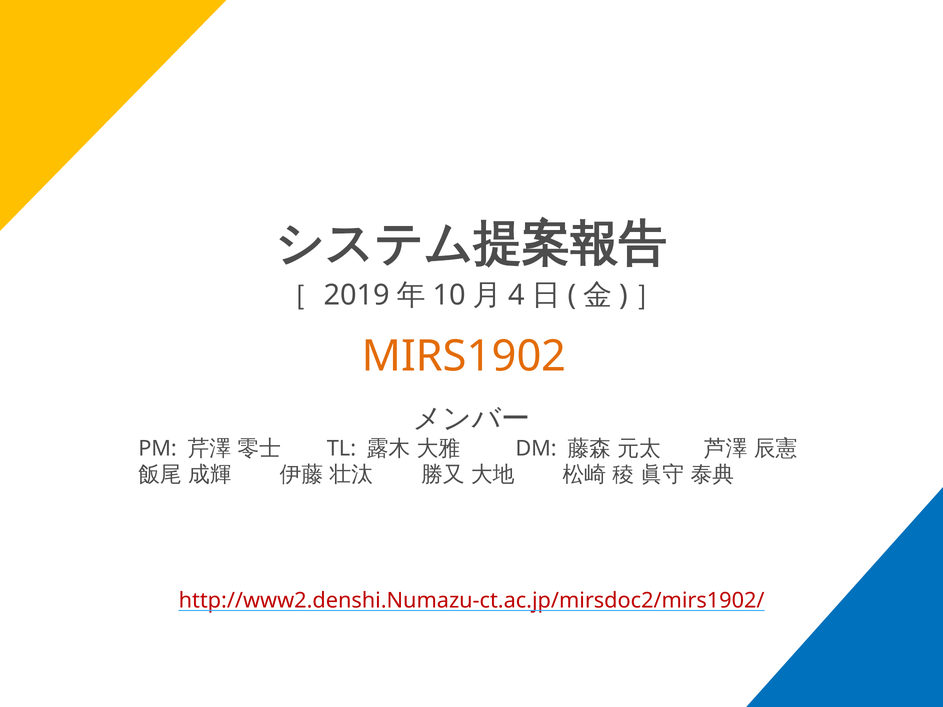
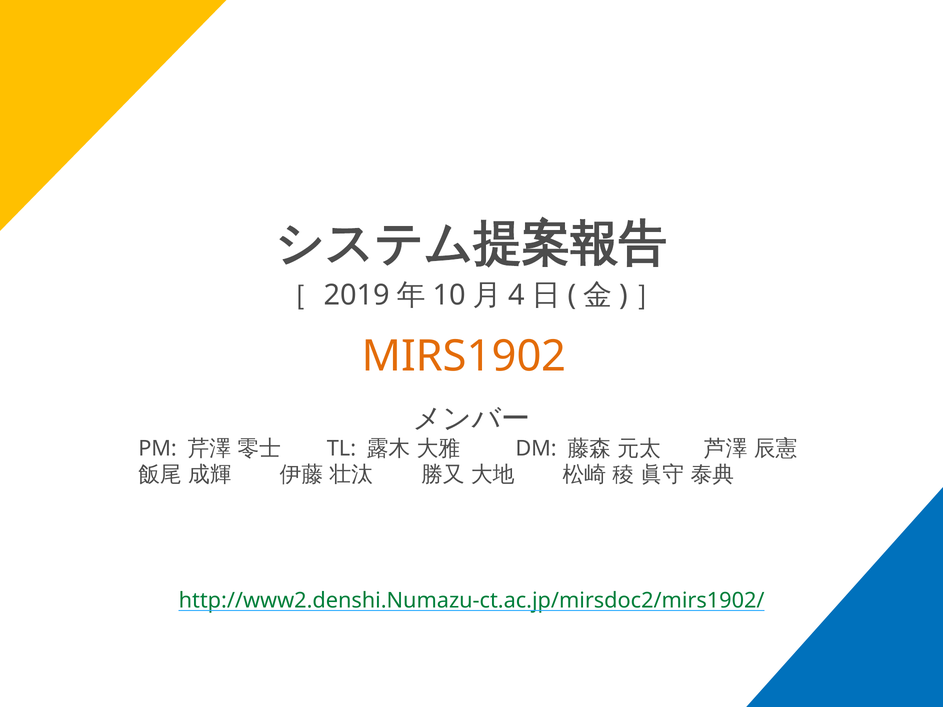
http://www2.denshi.Numazu-ct.ac.jp/mirsdoc2/mirs1902/ colour: red -> green (472, 601)
